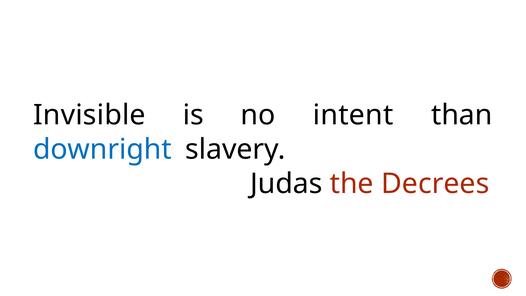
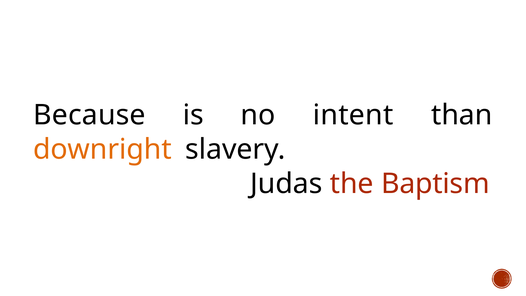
Invisible: Invisible -> Because (89, 115)
downright colour: blue -> orange (102, 149)
Decrees: Decrees -> Baptism (435, 184)
